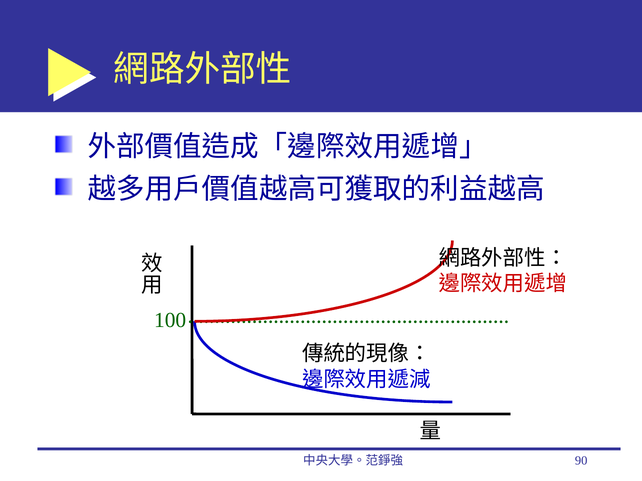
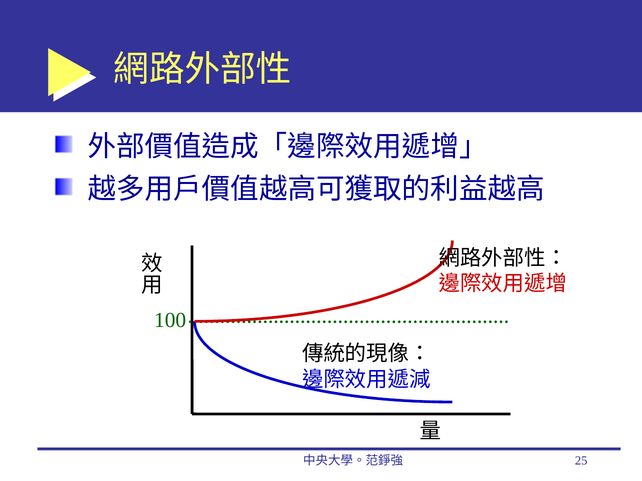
90: 90 -> 25 (581, 461)
